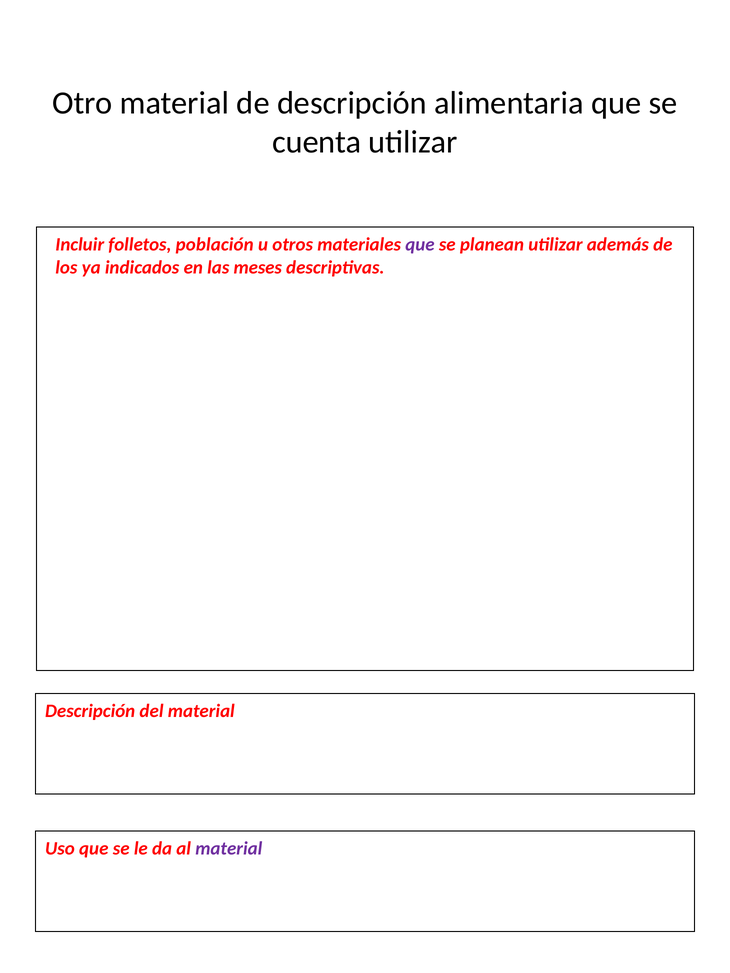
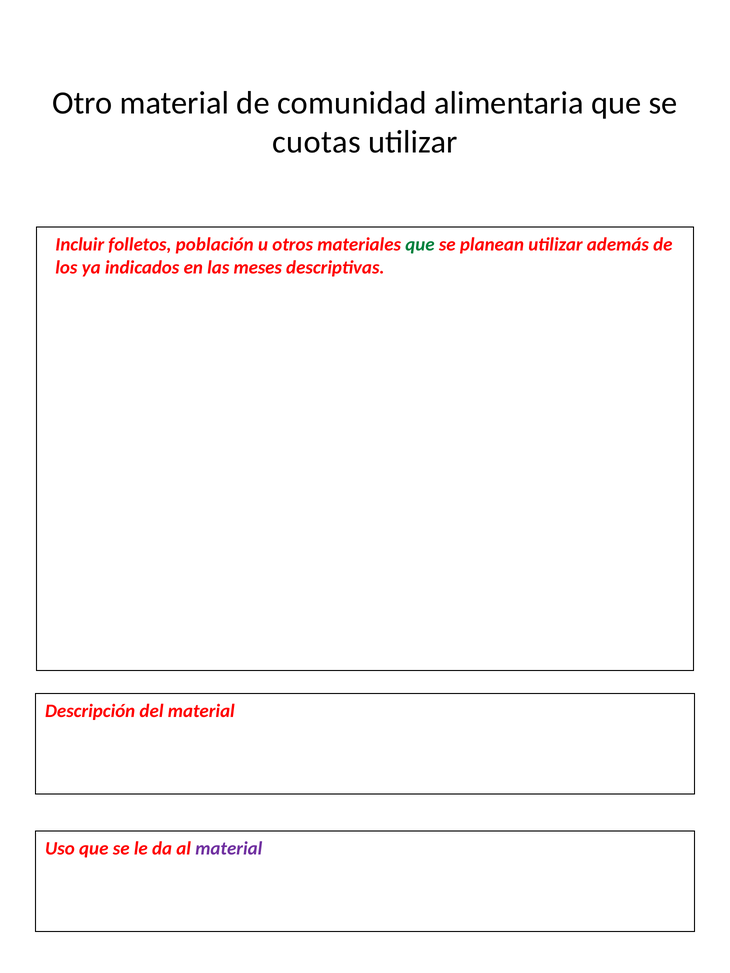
de descripción: descripción -> comunidad (352, 103)
cuenta: cuenta -> cuotas (317, 142)
que colour: purple -> green (420, 245)
